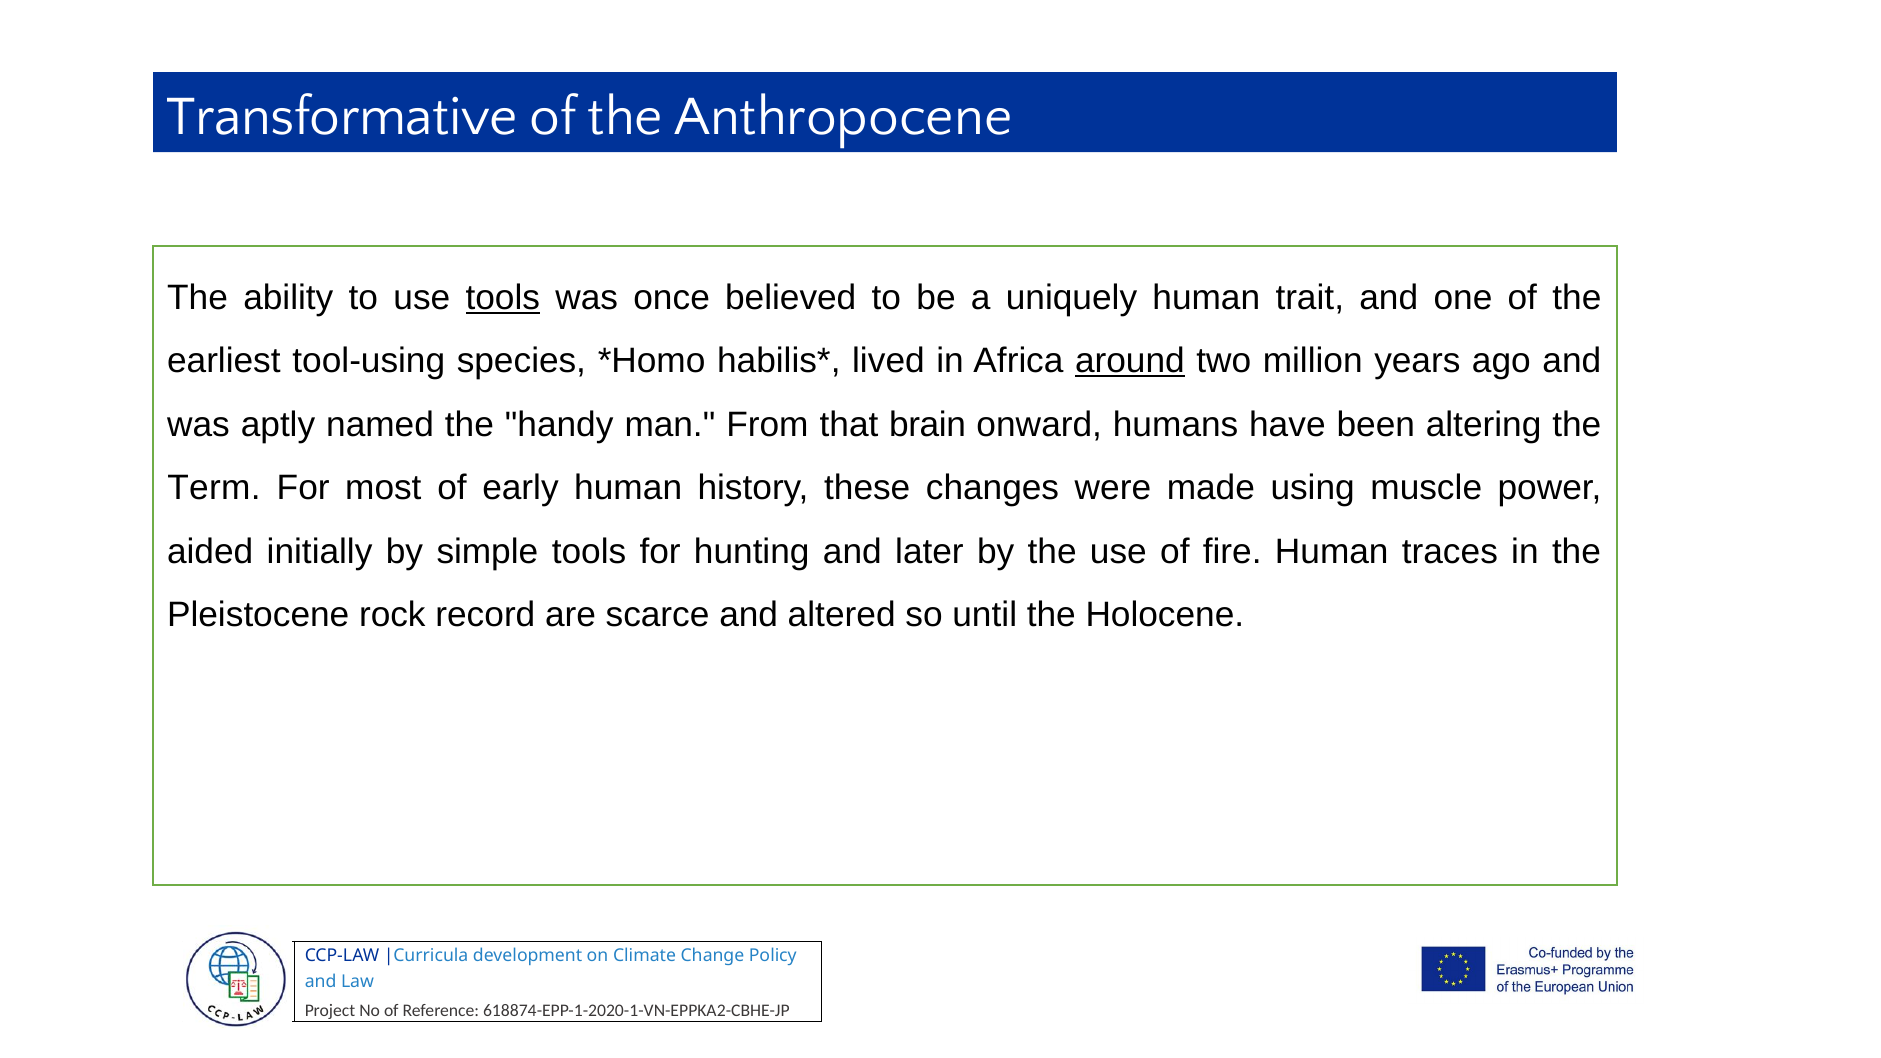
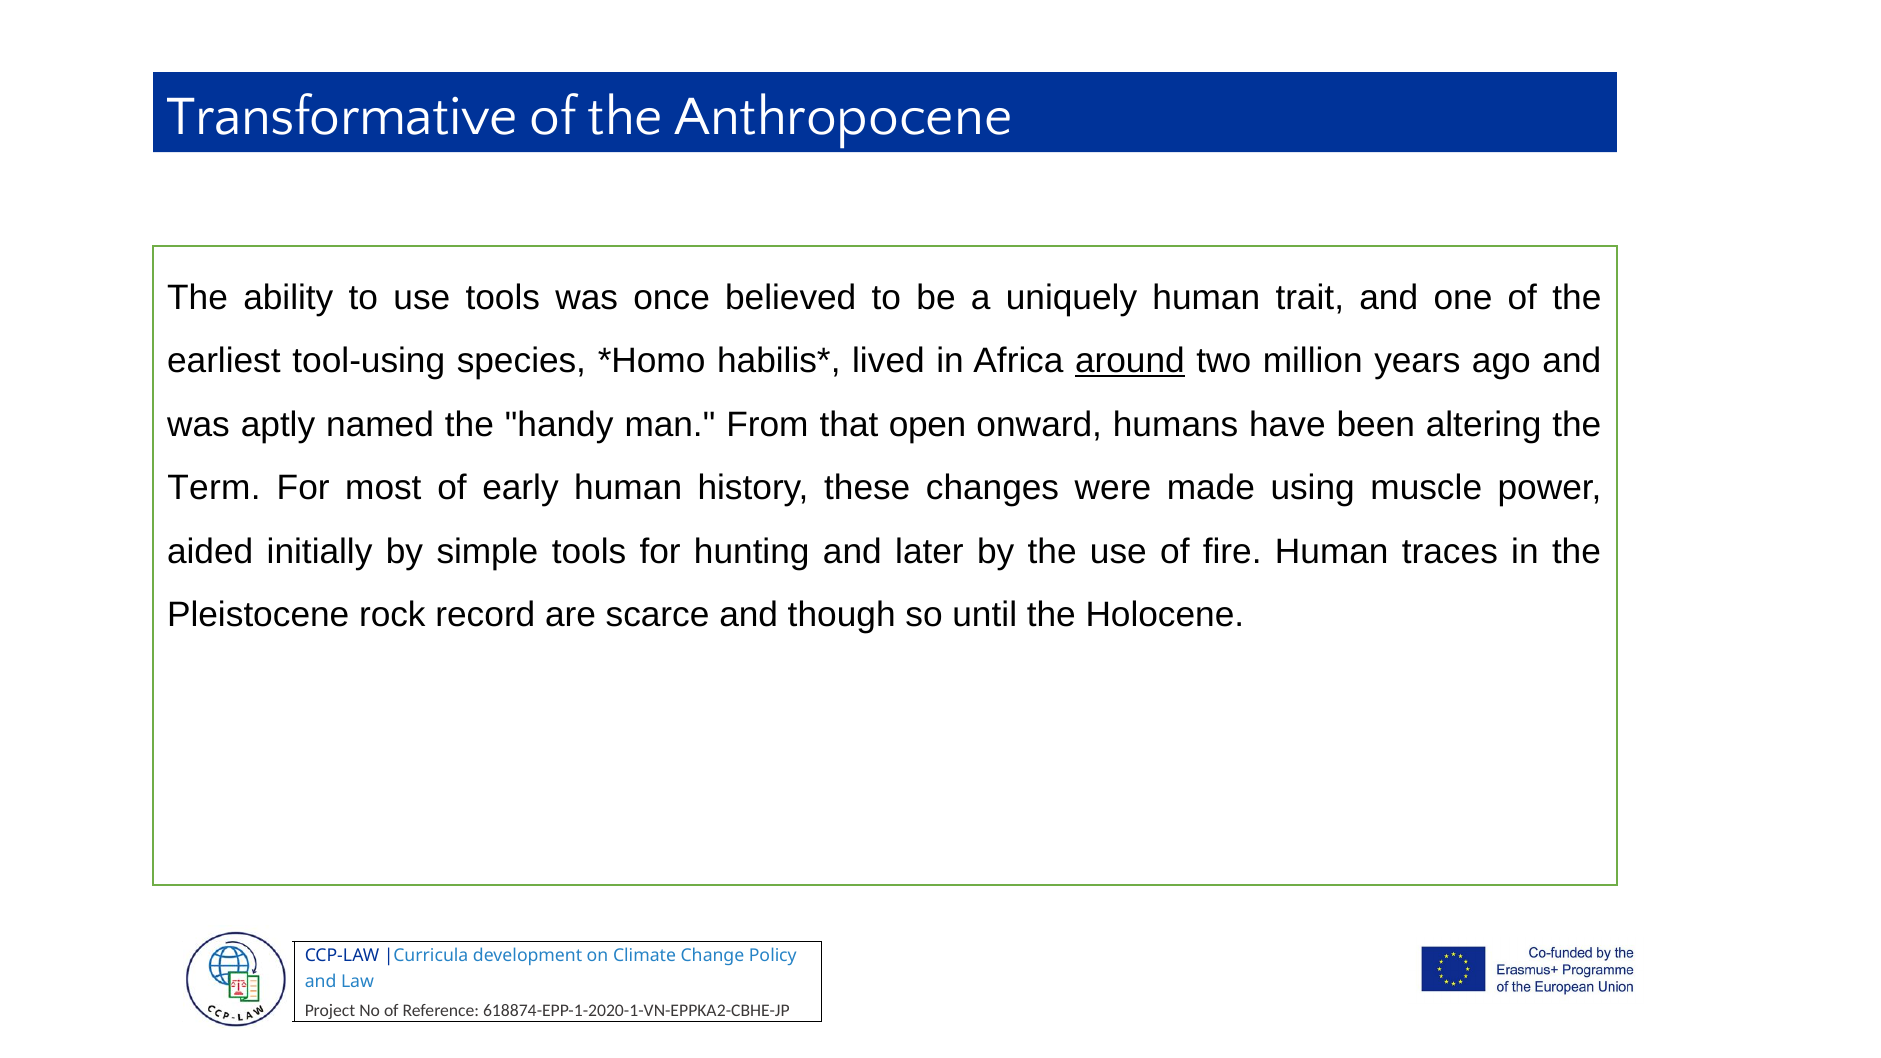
tools underline: present -> none (503, 298)
brain: brain -> open (928, 424)
altered: altered -> though (842, 615)
